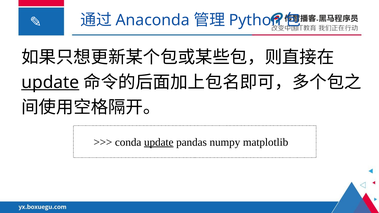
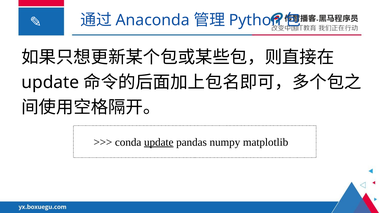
update underline: present -> none (50, 82)
